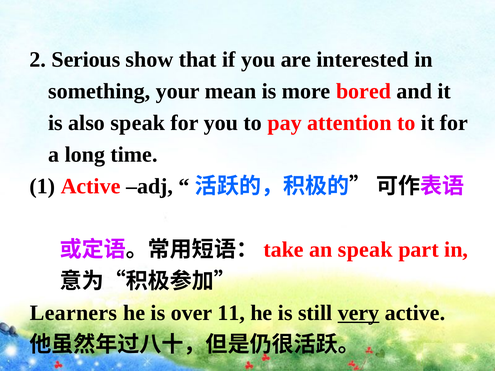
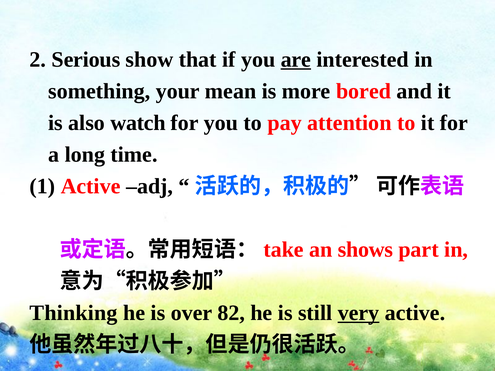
are underline: none -> present (296, 60)
also speak: speak -> watch (138, 123)
an speak: speak -> shows (366, 250)
Learners: Learners -> Thinking (74, 313)
11: 11 -> 82 (231, 313)
